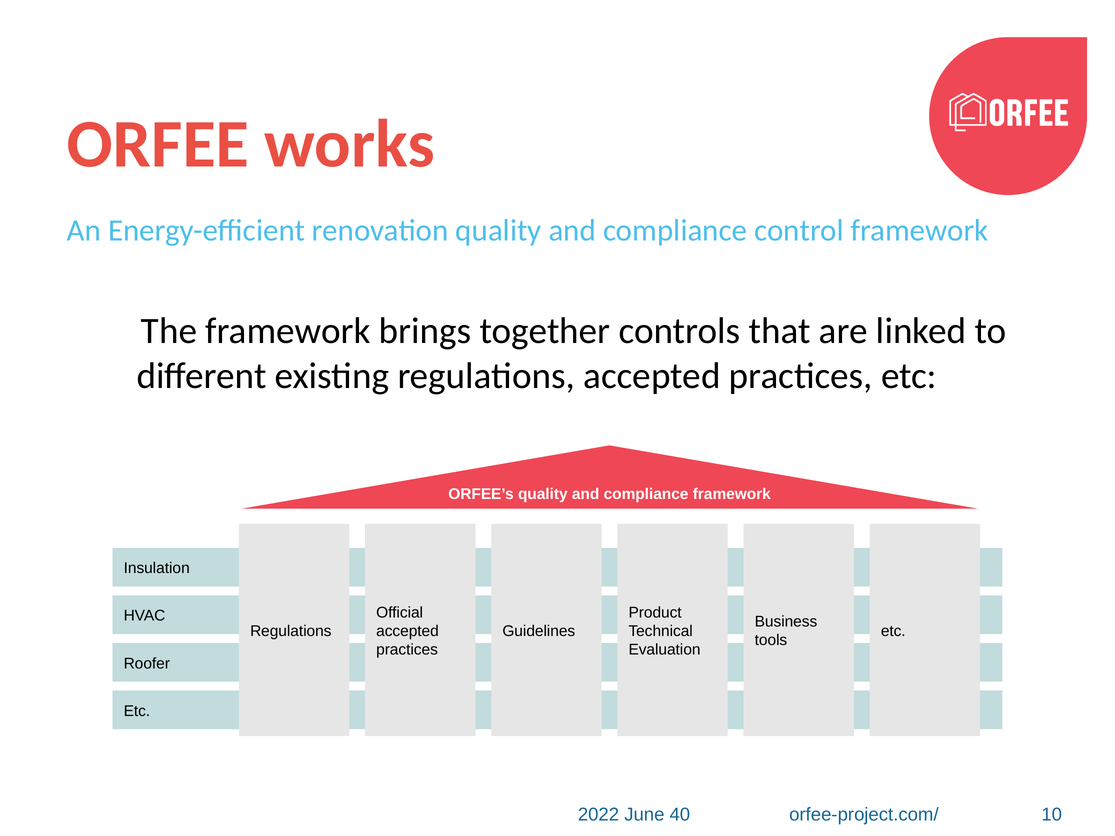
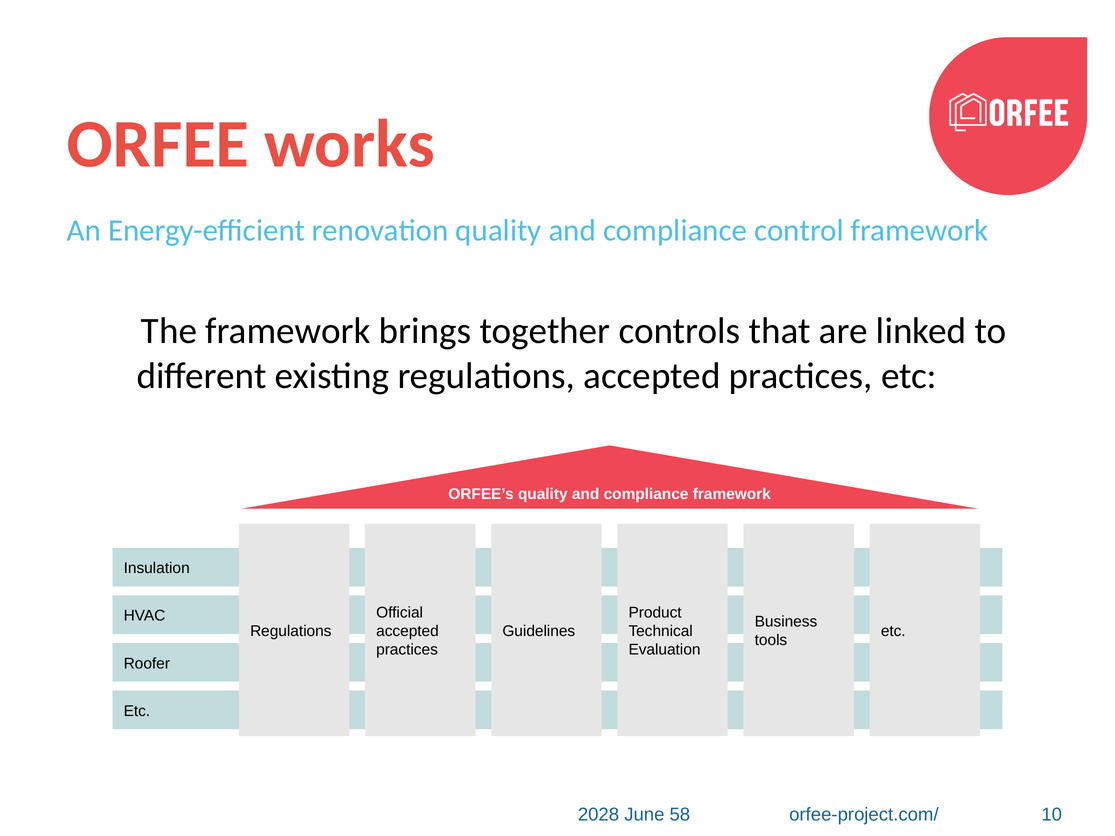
2022: 2022 -> 2028 (598, 815)
40: 40 -> 58 (680, 815)
